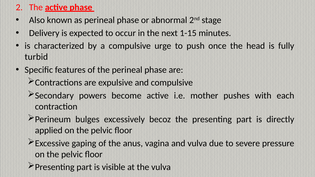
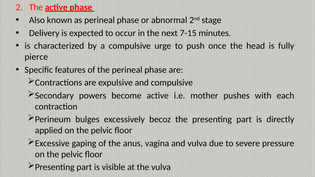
1-15: 1-15 -> 7-15 (188, 33)
turbid: turbid -> pierce (36, 57)
